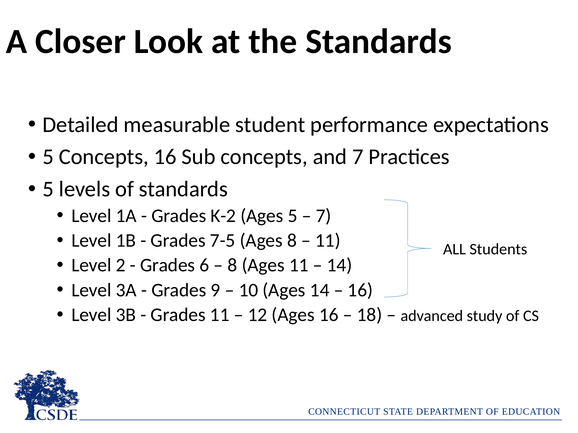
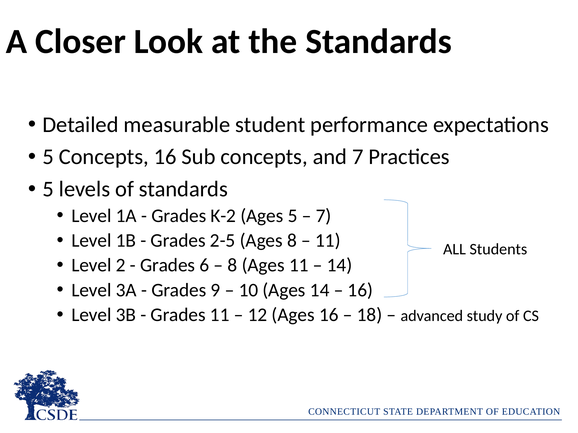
7-5: 7-5 -> 2-5 (223, 241)
